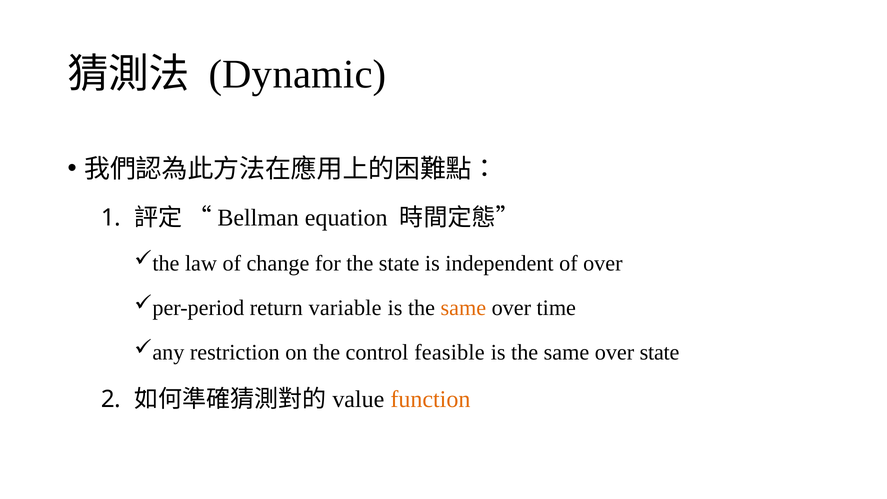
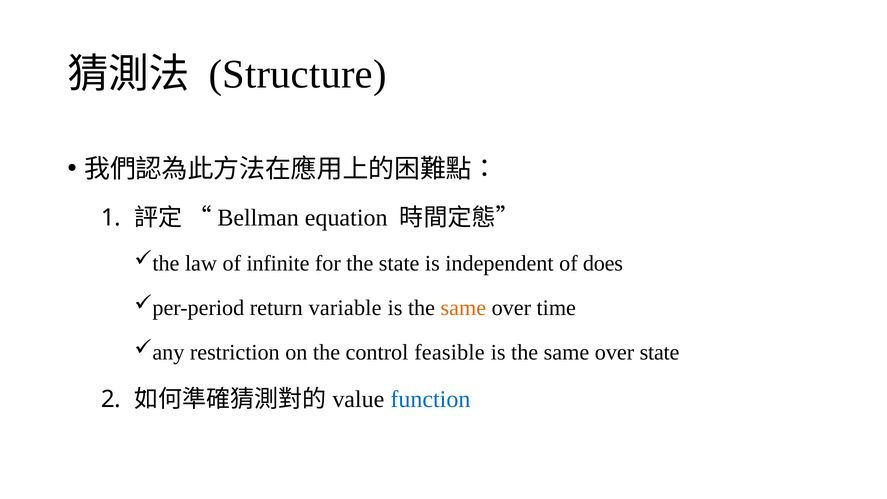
Dynamic: Dynamic -> Structure (298, 75)
change: change -> infinite (278, 263)
of over: over -> does (603, 263)
function colour: orange -> blue (430, 399)
